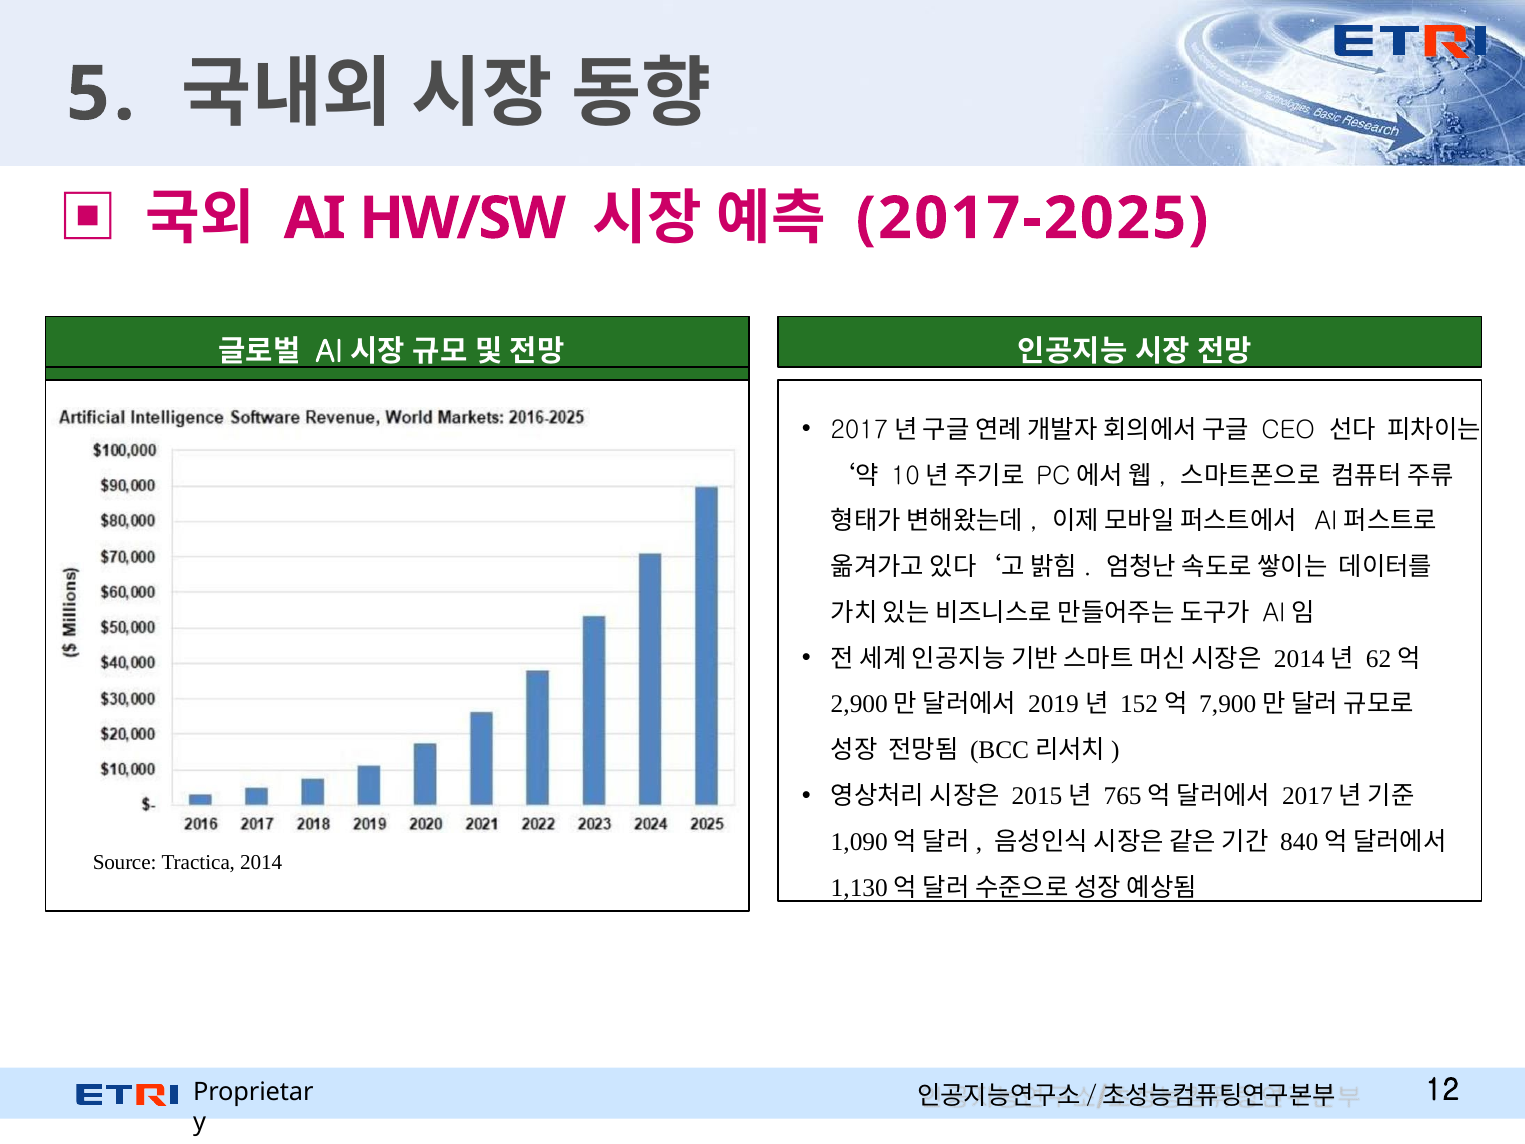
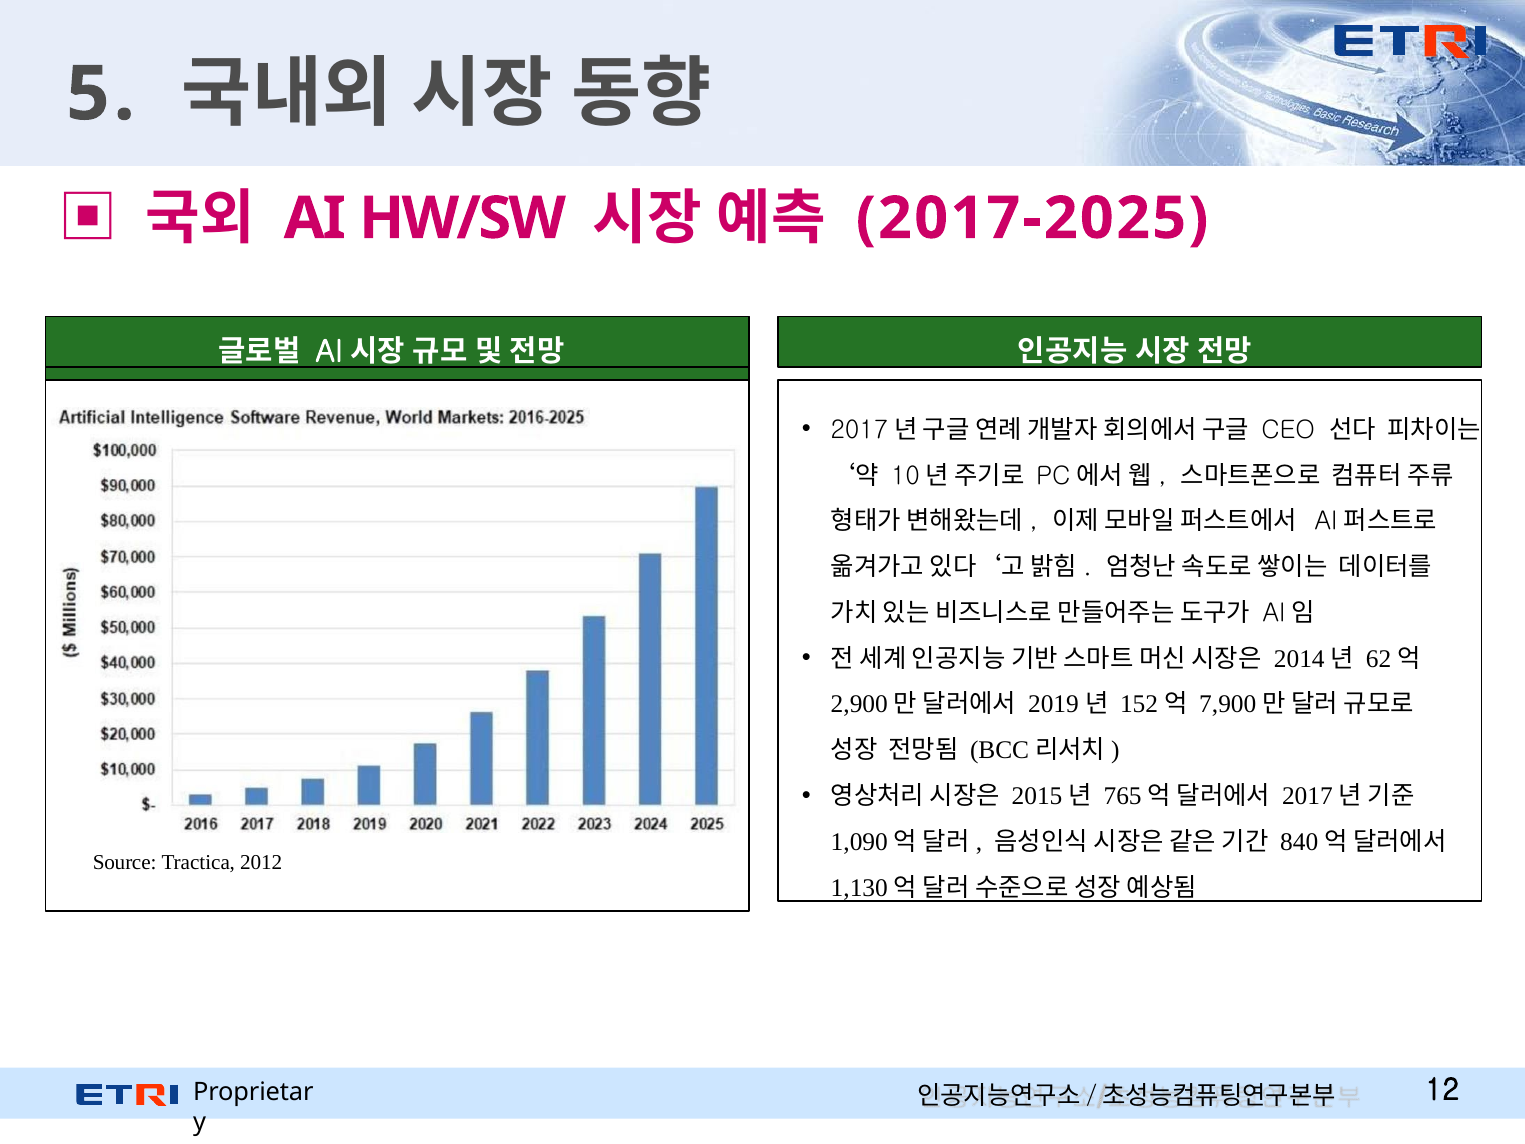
2014: 2014 -> 2012 (261, 862)
